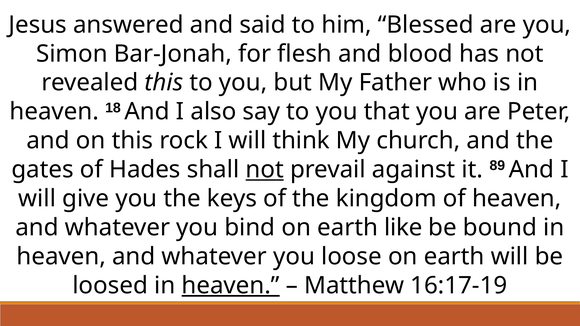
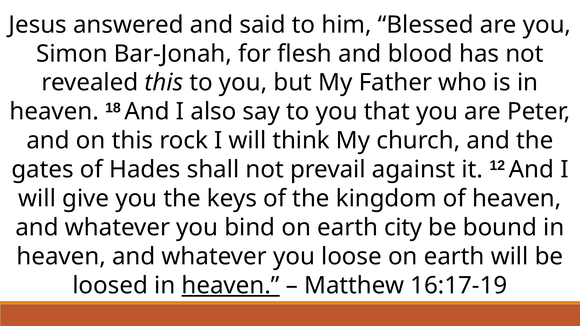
not underline: present -> none (265, 170)
89: 89 -> 12 (497, 166)
like: like -> city (403, 228)
